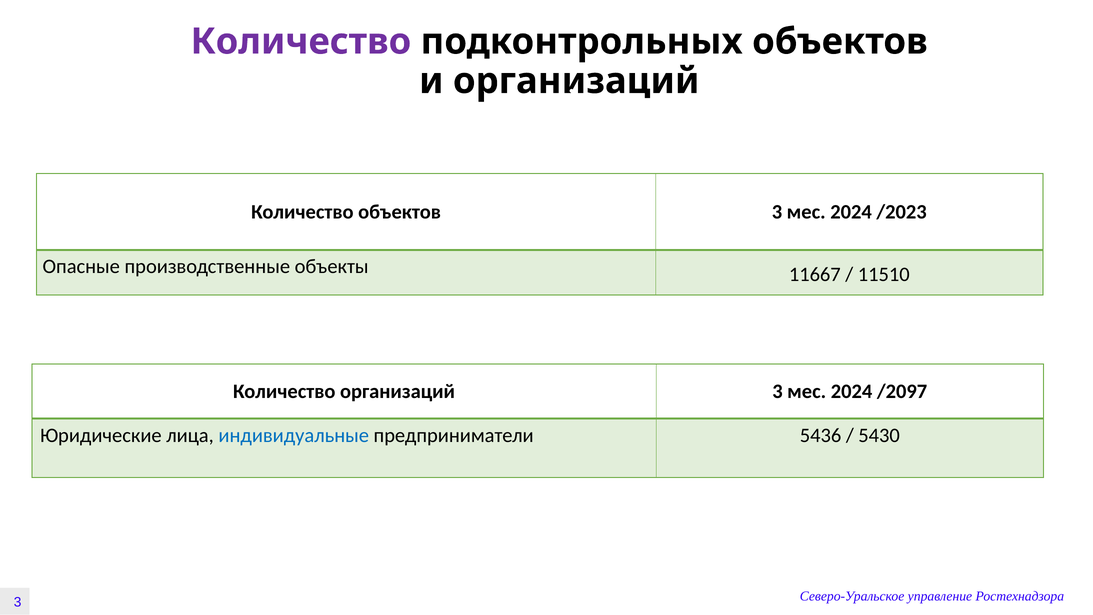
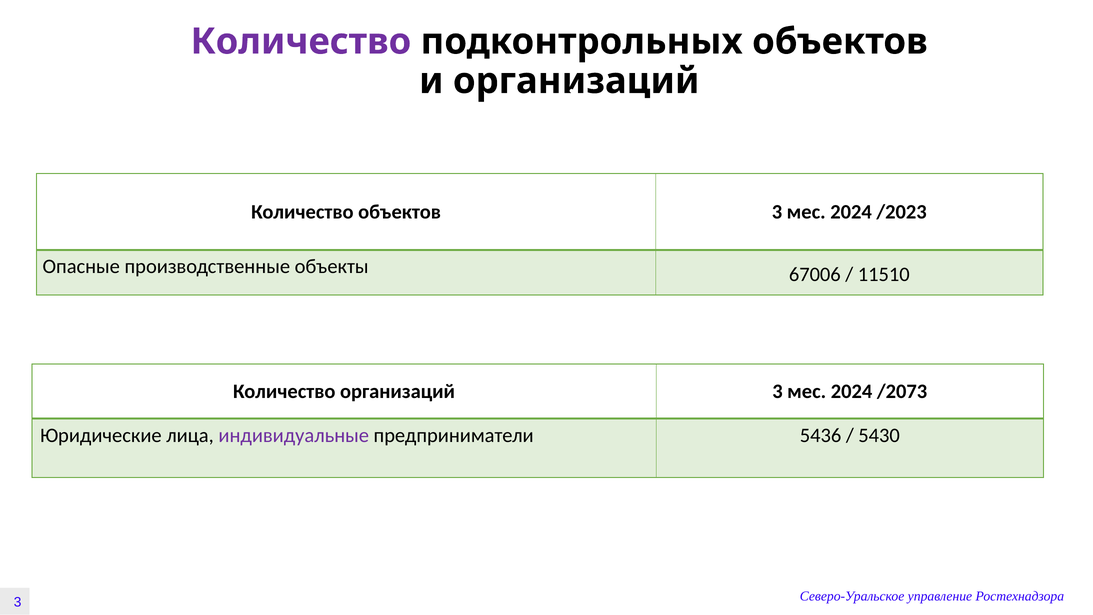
11667: 11667 -> 67006 (815, 275)
/2097: /2097 -> /2073 (902, 392)
индивидуальные colour: blue -> purple (294, 435)
